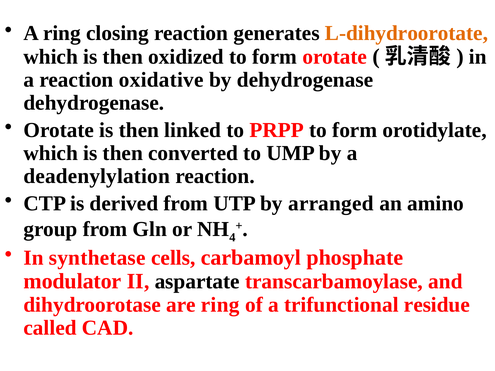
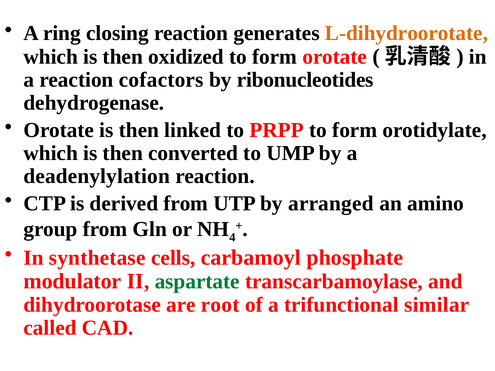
oxidative: oxidative -> cofactors (161, 80)
by dehydrogenase: dehydrogenase -> ribonucleotides (305, 80)
aspartate colour: black -> green (197, 282)
are ring: ring -> root (220, 305)
residue: residue -> similar (437, 305)
